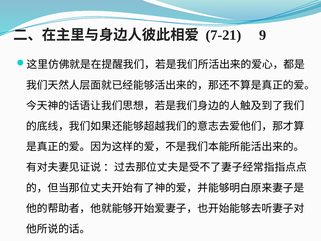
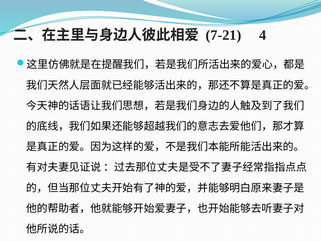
9: 9 -> 4 (263, 35)
